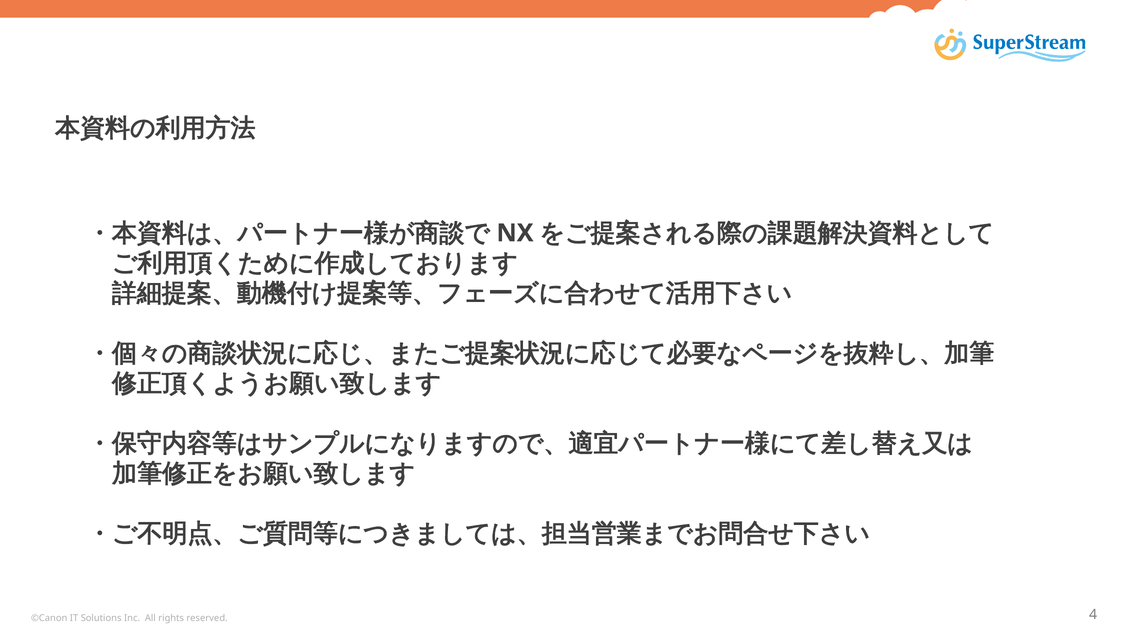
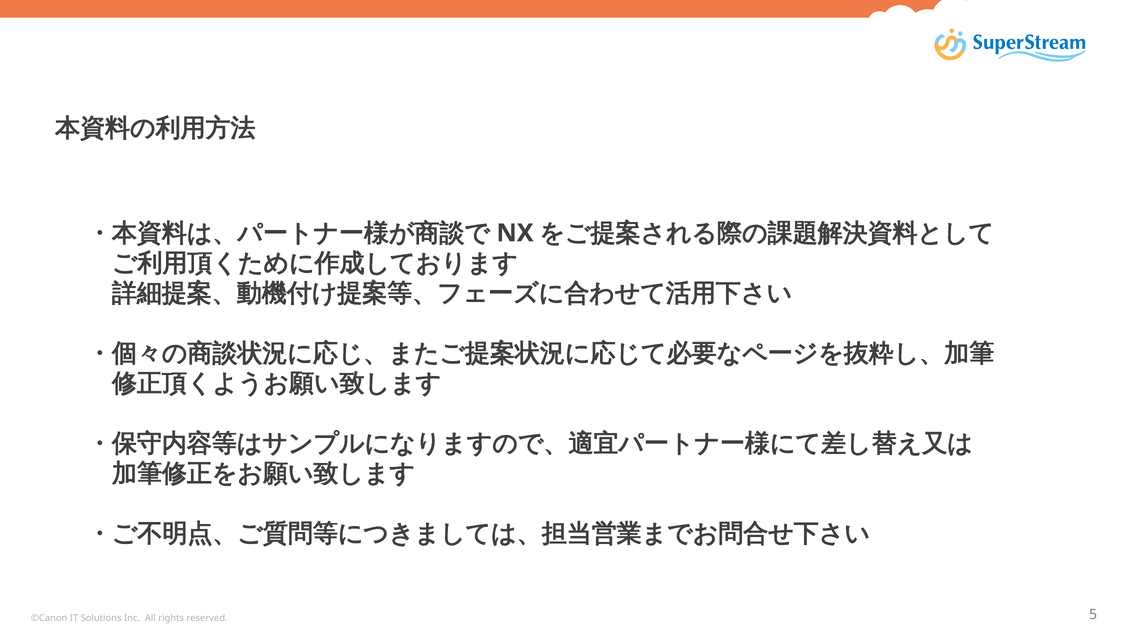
4: 4 -> 5 (1093, 615)
